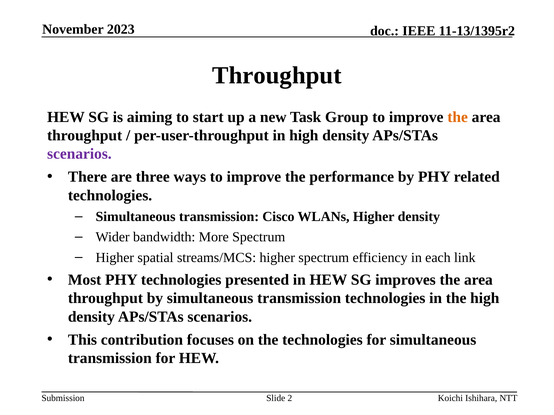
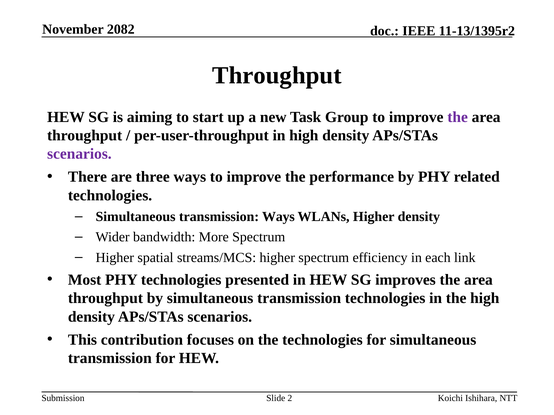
2023: 2023 -> 2082 (121, 29)
the colour: orange -> purple (458, 117)
transmission Cisco: Cisco -> Ways (278, 217)
